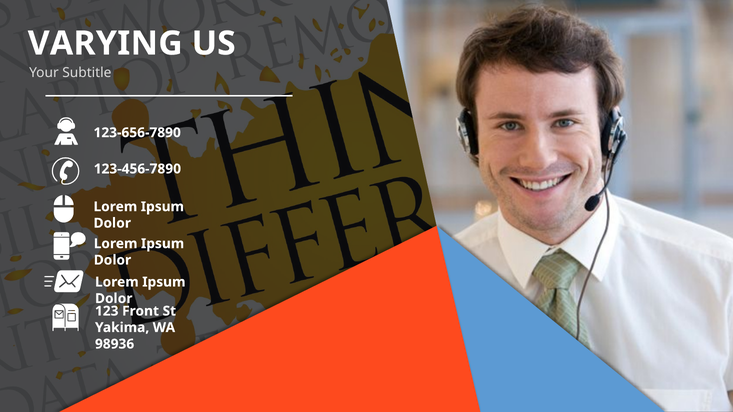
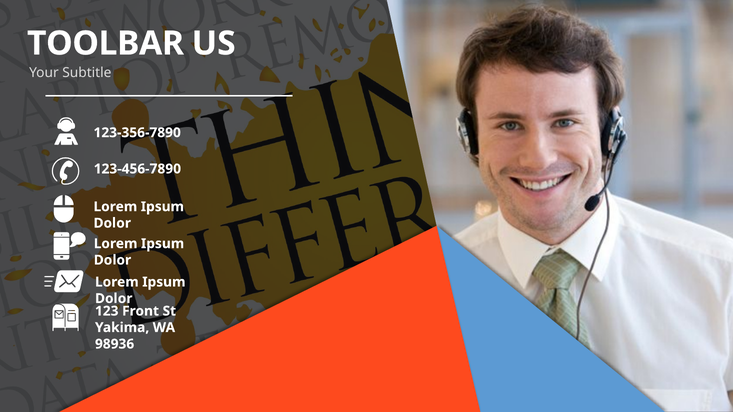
VARYING: VARYING -> TOOLBAR (106, 44)
123-656-7890: 123-656-7890 -> 123-356-7890 (137, 133)
